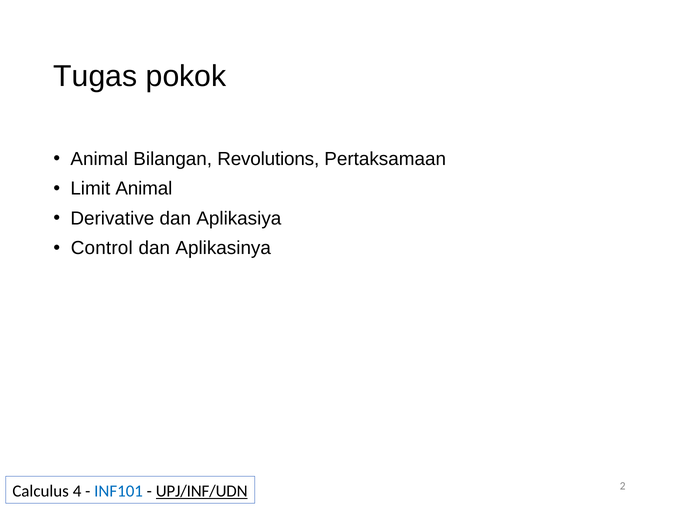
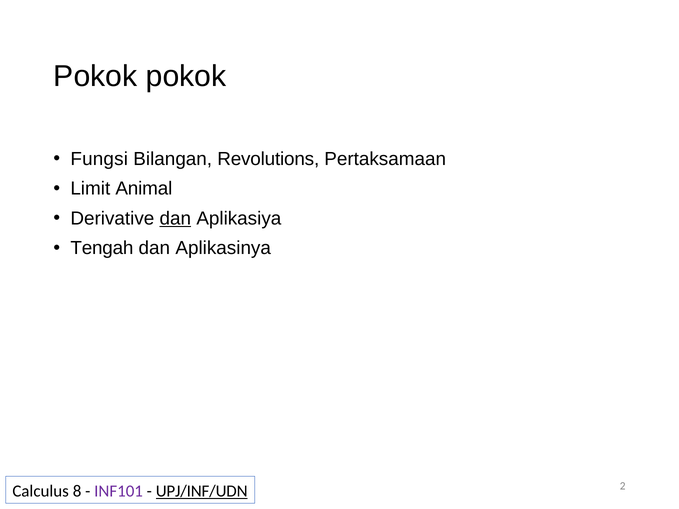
Tugas: Tugas -> Pokok (95, 76)
Animal: Animal -> Fungsi (99, 159)
dan underline: none -> present (175, 219)
Control: Control -> Tengah (102, 248)
4: 4 -> 8 (77, 491)
INF101 colour: blue -> purple (119, 491)
